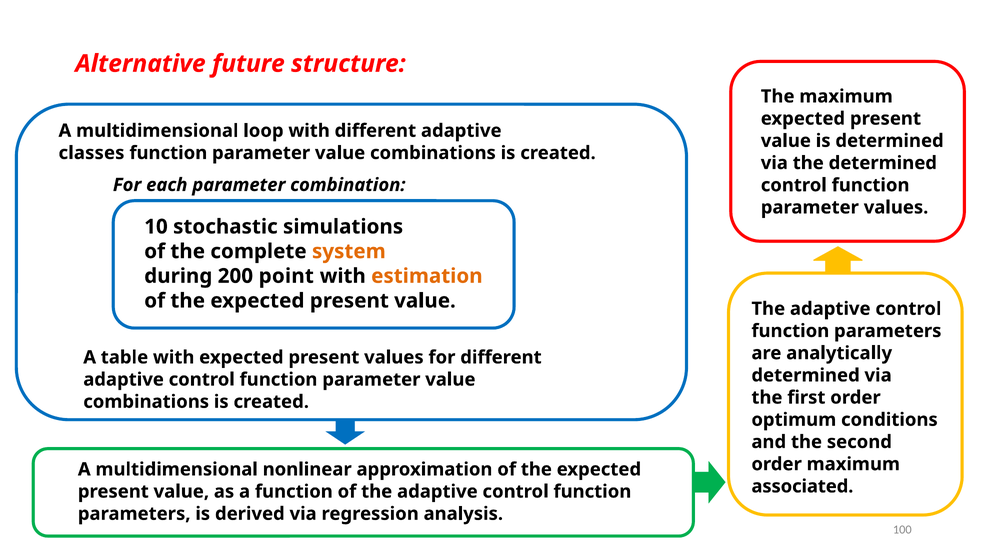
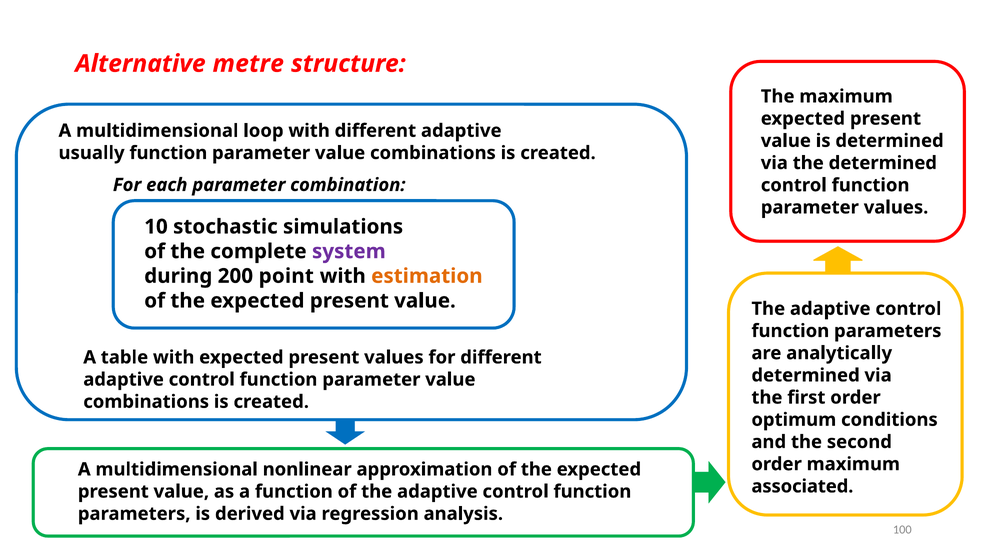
future: future -> metre (248, 64)
classes: classes -> usually (92, 153)
system colour: orange -> purple (349, 251)
